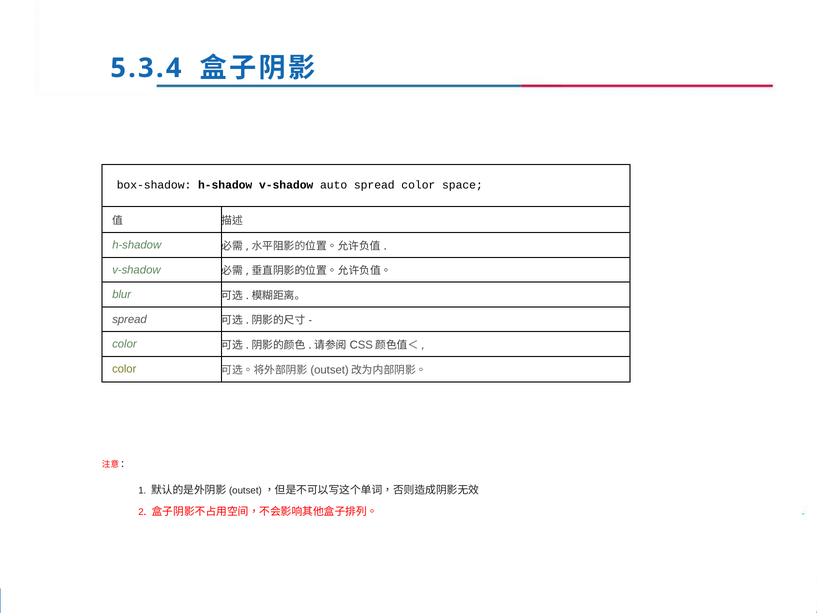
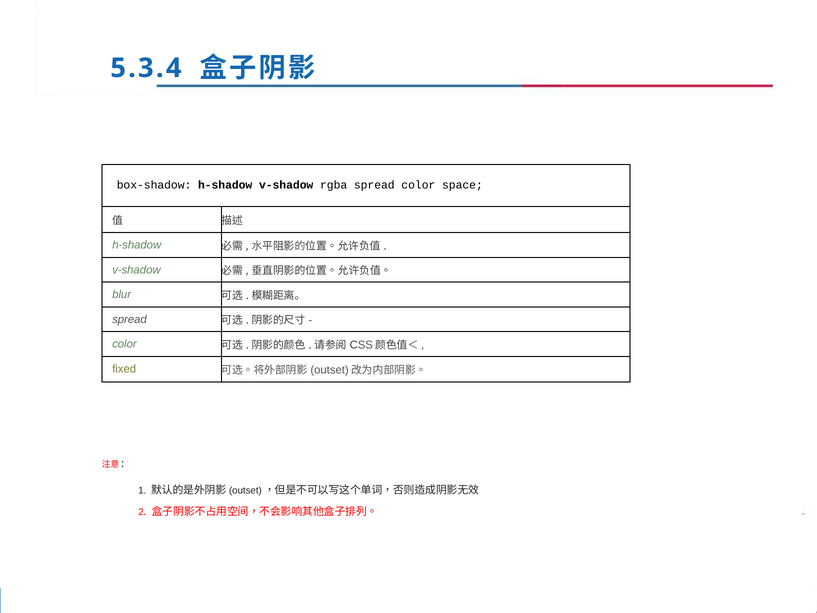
auto: auto -> rgba (334, 185)
color: color -> fixed (124, 369)
